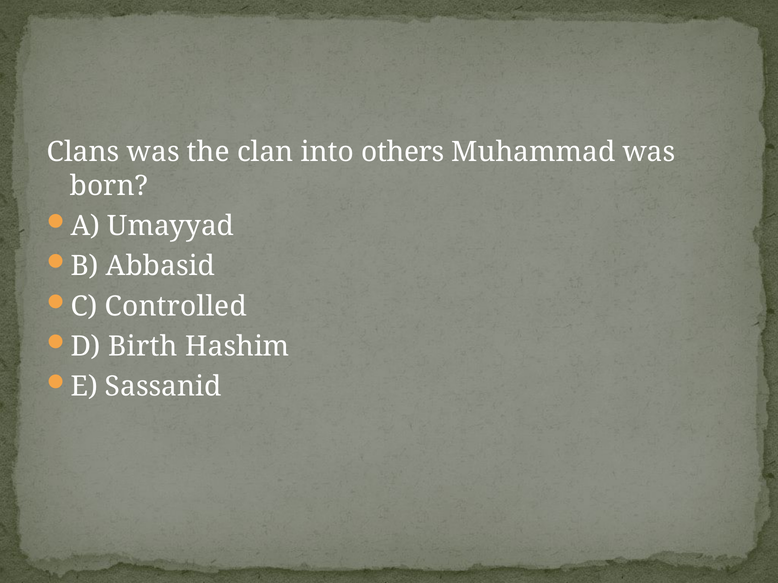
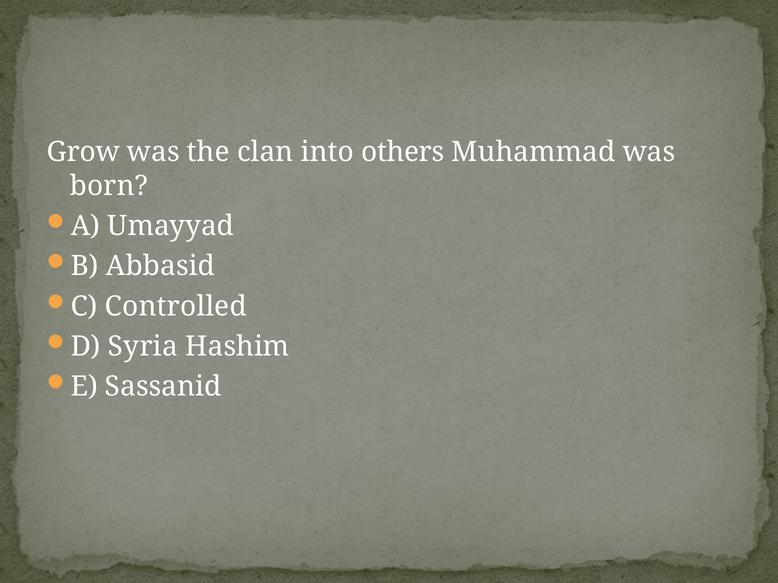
Clans: Clans -> Grow (83, 152)
Birth: Birth -> Syria (143, 347)
